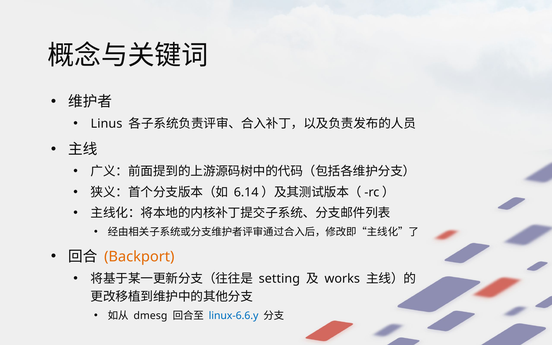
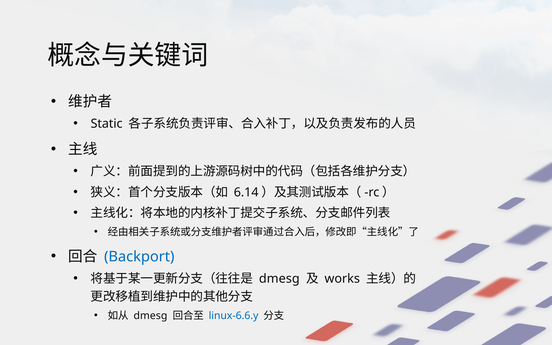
Linus: Linus -> Static (107, 124)
Backport colour: orange -> blue (139, 257)
setting: setting -> dmesg (279, 279)
